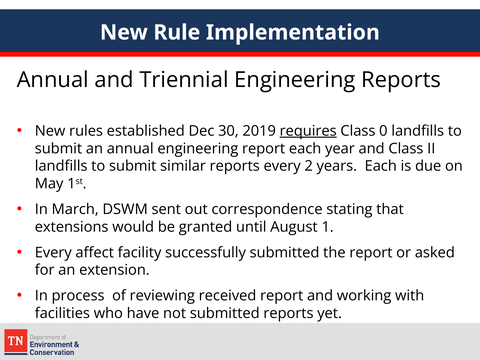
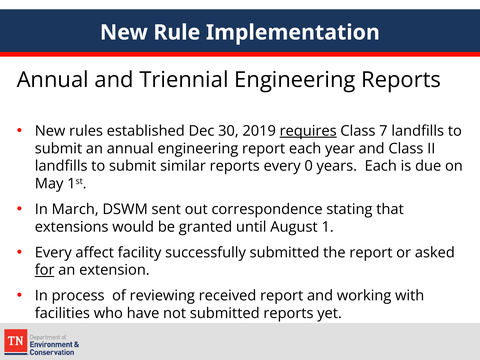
0: 0 -> 7 (383, 131)
2: 2 -> 0 (309, 166)
for underline: none -> present (45, 270)
